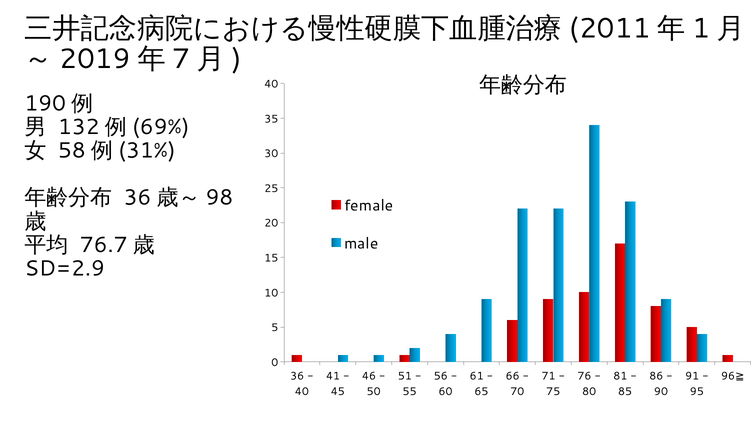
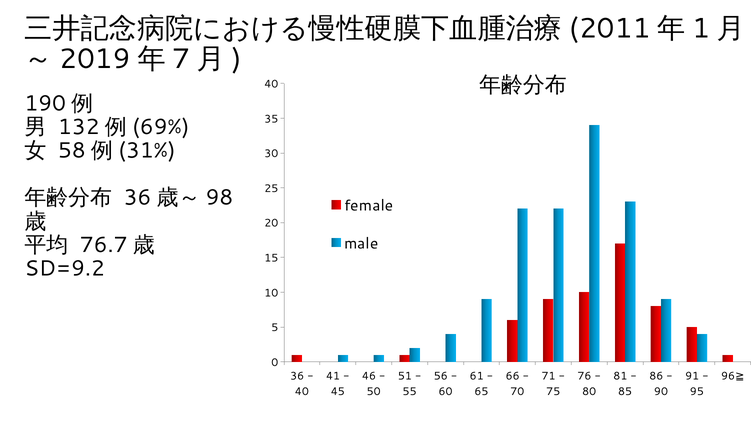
SD=2.9: SD=2.9 -> SD=9.2 (65, 269)
